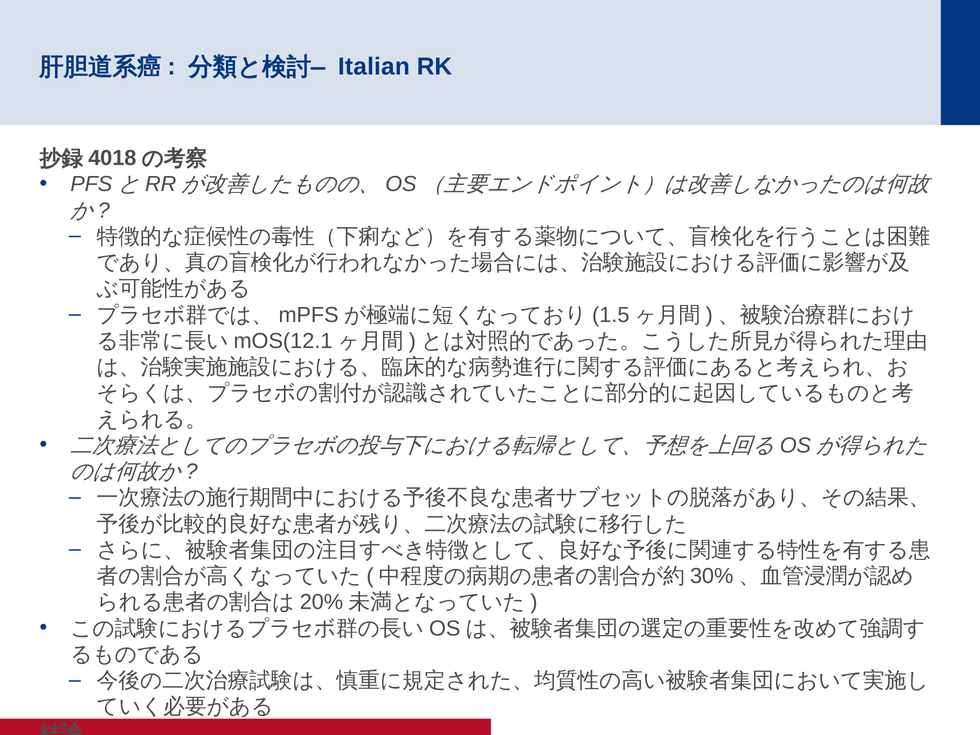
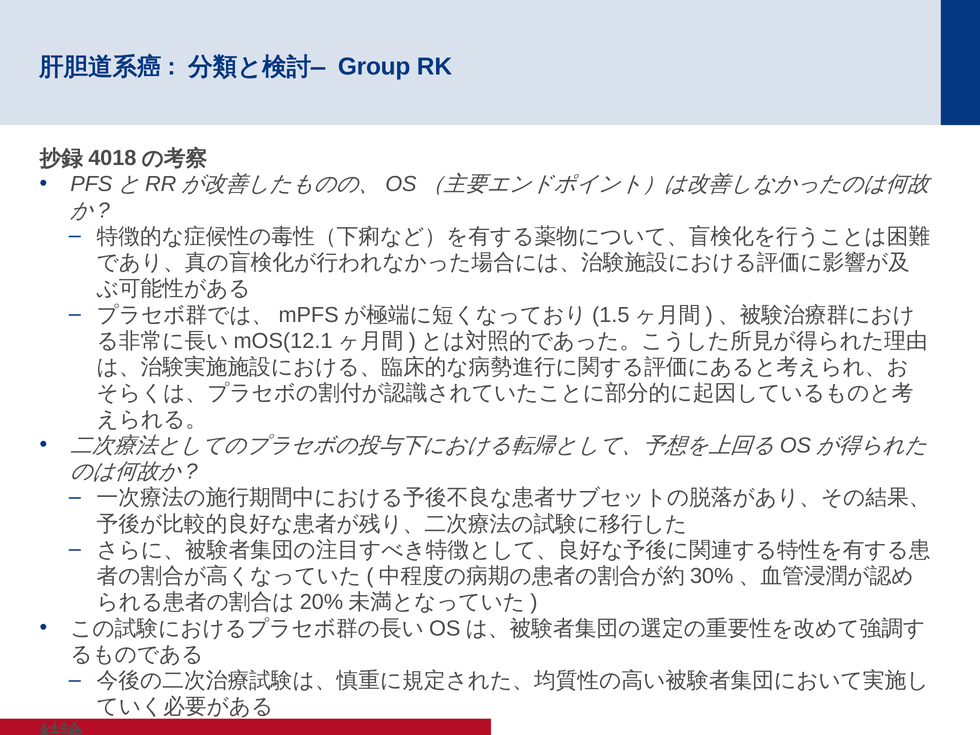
Italian: Italian -> Group (374, 67)
